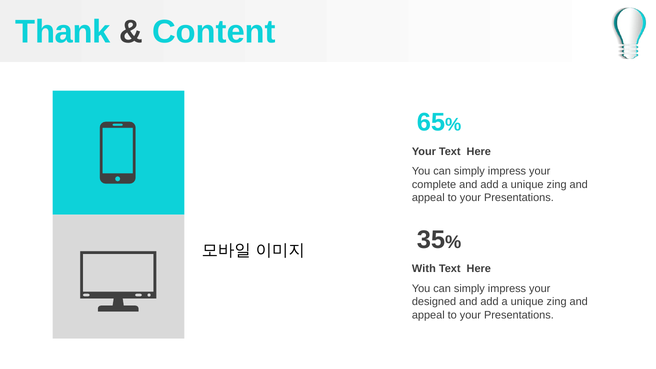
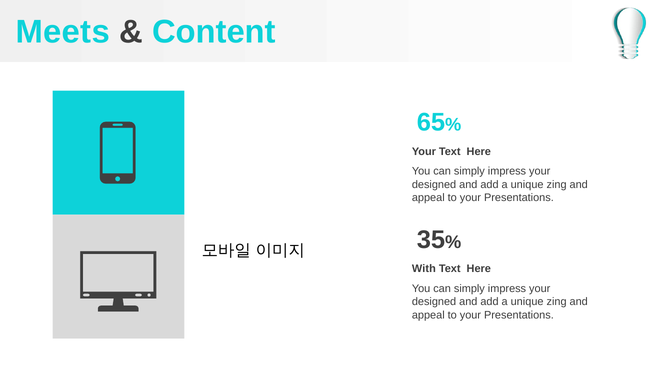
Thank: Thank -> Meets (63, 32)
complete: complete -> designed (434, 185)
